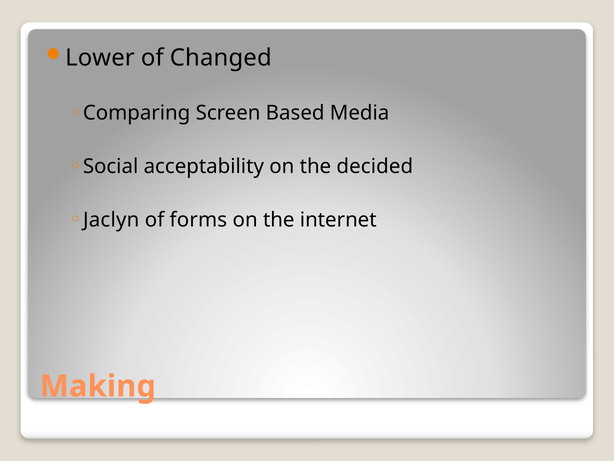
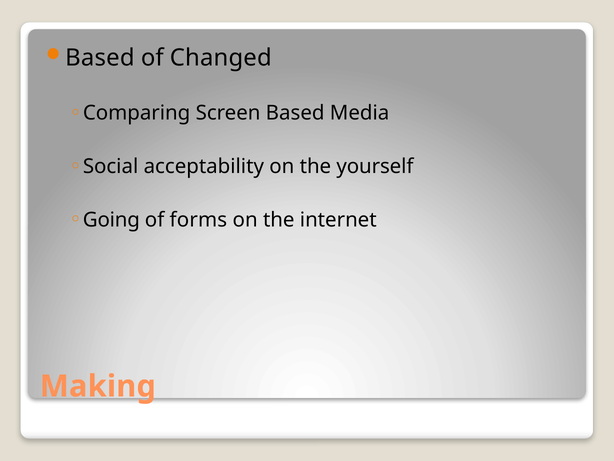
Lower: Lower -> Based (100, 58)
decided: decided -> yourself (375, 166)
Jaclyn: Jaclyn -> Going (111, 220)
